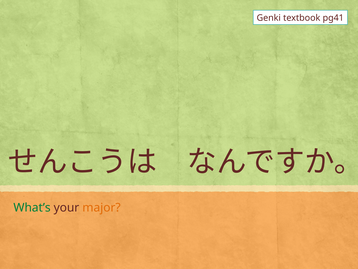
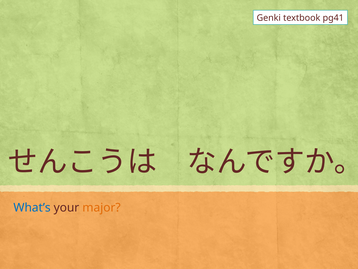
What’s colour: green -> blue (32, 207)
